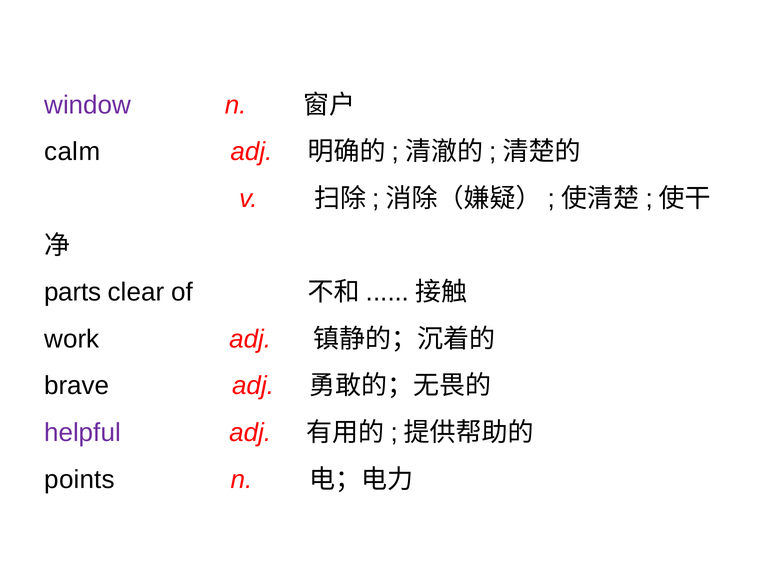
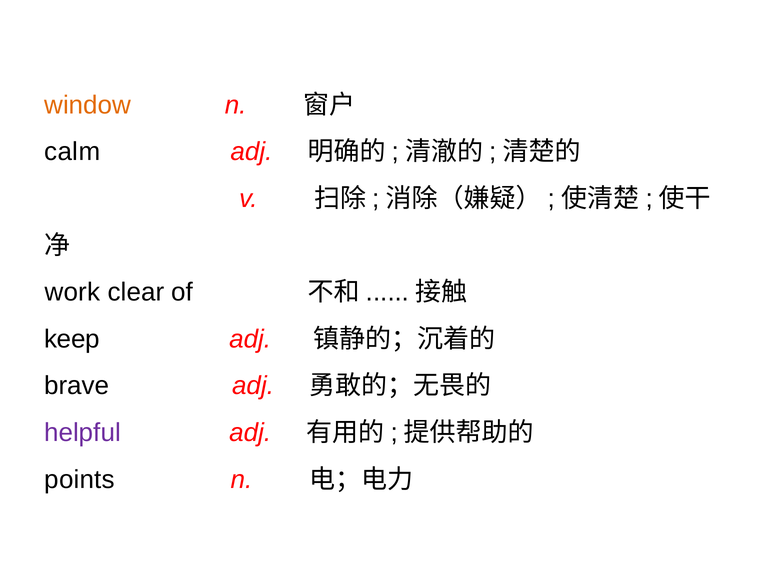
window colour: purple -> orange (88, 105)
parts: parts -> work (72, 292)
work: work -> keep (72, 339)
